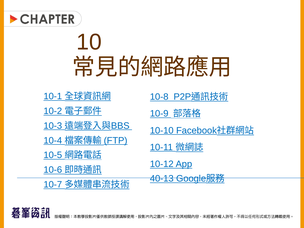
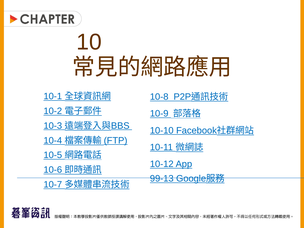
40-13: 40-13 -> 99-13 (162, 179)
